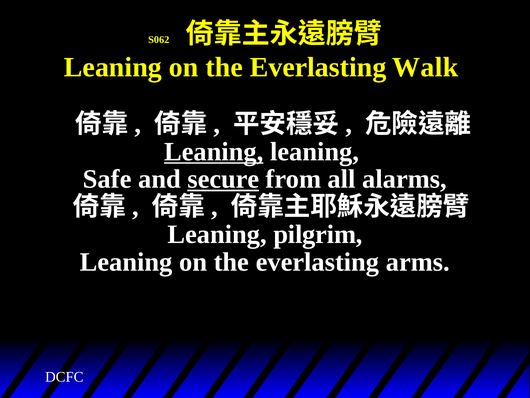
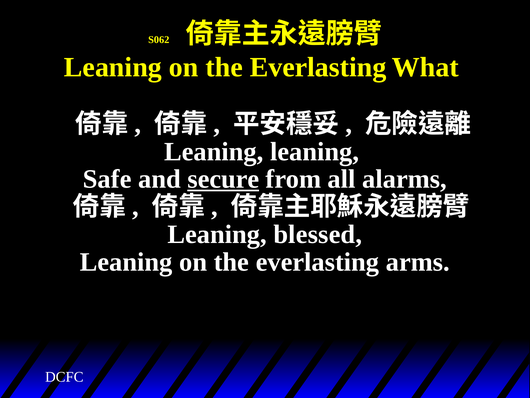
Walk: Walk -> What (425, 67)
Leaning underline: present -> none (214, 151)
pilgrim: pilgrim -> blessed (318, 234)
